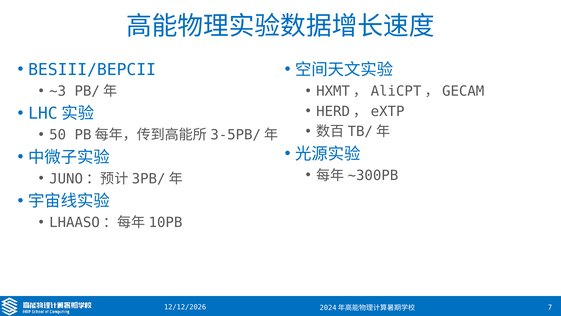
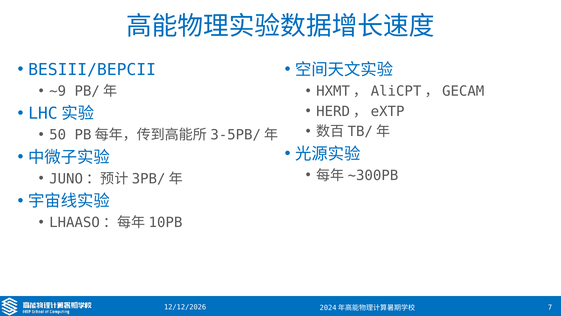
~3: ~3 -> ~9 (58, 91)
